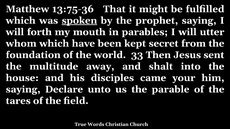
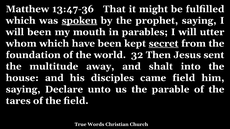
13:75-36: 13:75-36 -> 13:47-36 (73, 9)
will forth: forth -> been (39, 32)
secret underline: none -> present (164, 44)
33: 33 -> 32 (137, 55)
came your: your -> field (184, 78)
